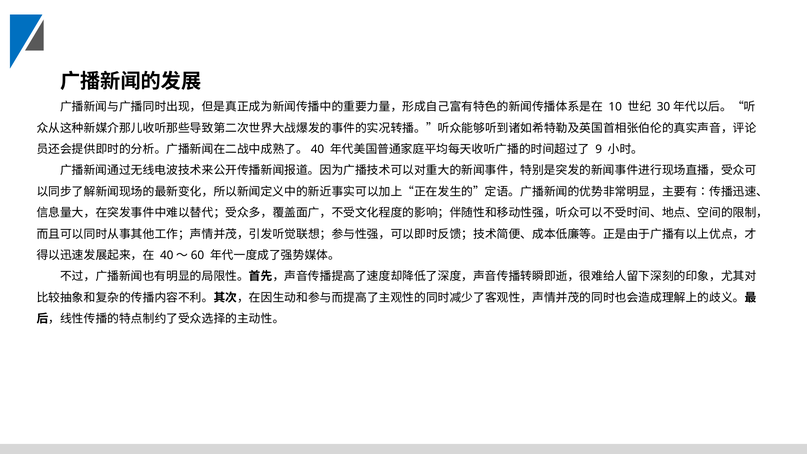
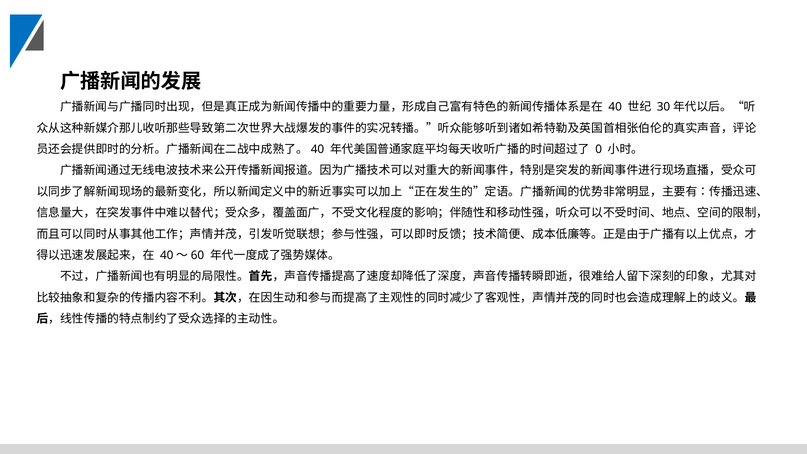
10: 10 -> 40 (615, 107)
9: 9 -> 0 (599, 149)
